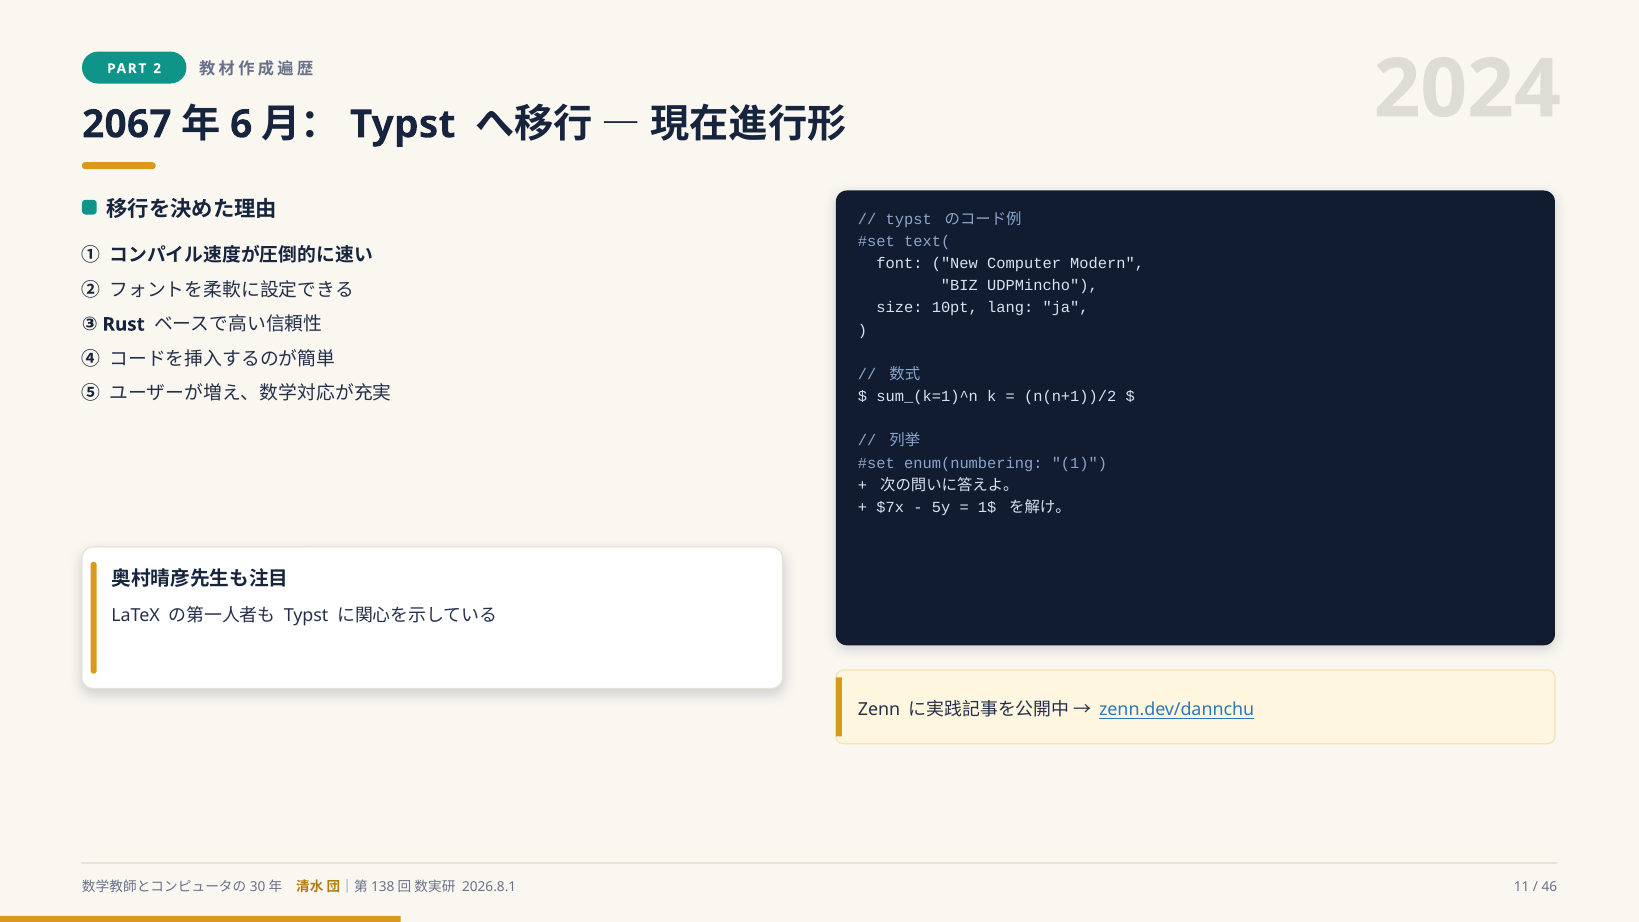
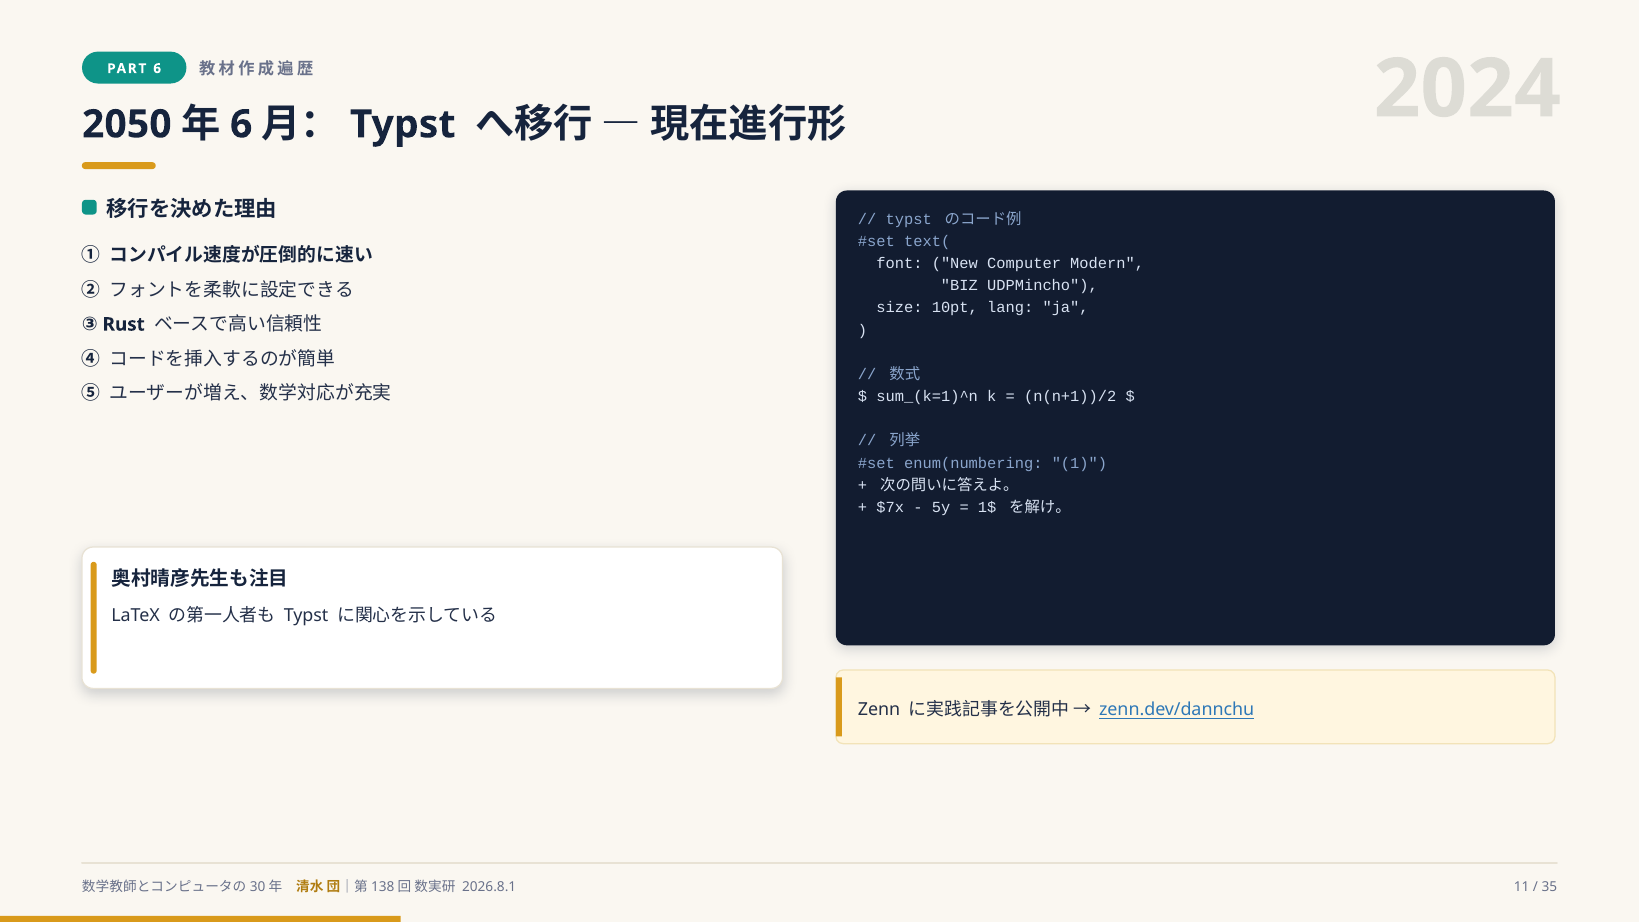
PART 2: 2 -> 6 (157, 69)
2067: 2067 -> 2050 (127, 124)
46: 46 -> 35 (1549, 887)
